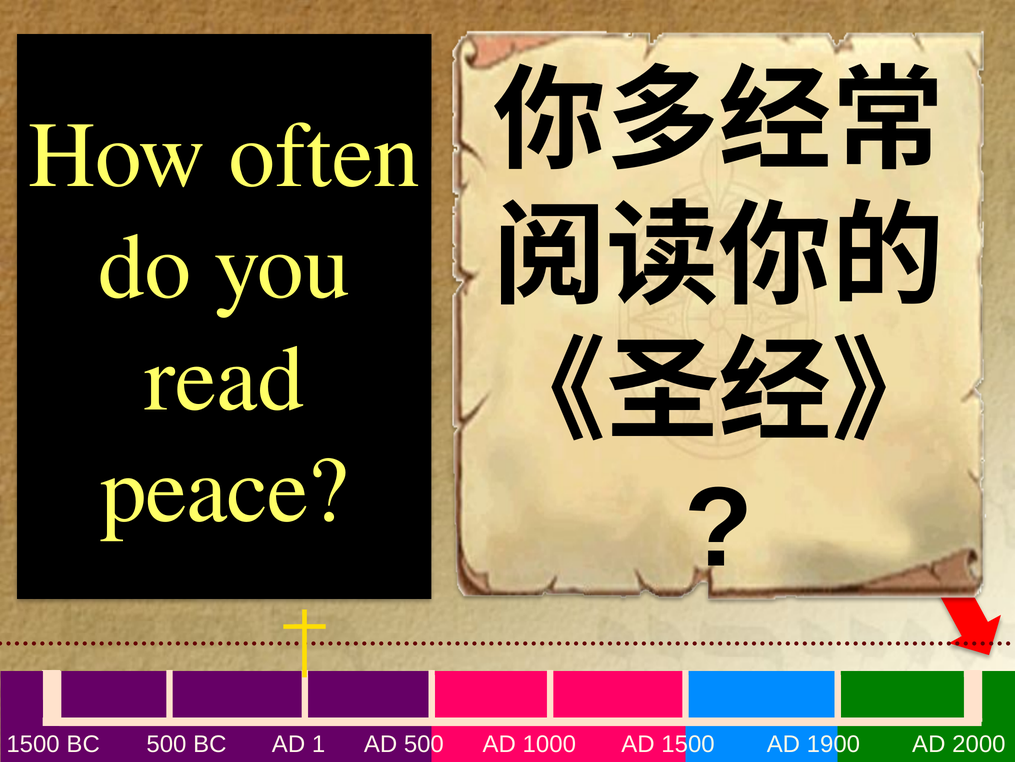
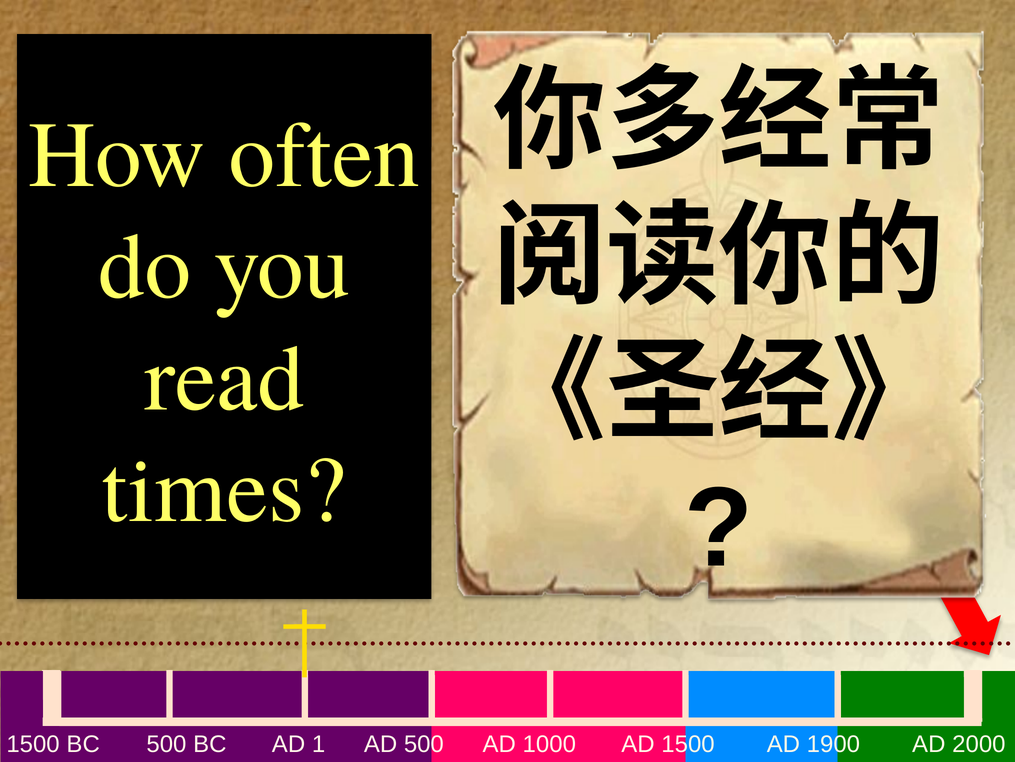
peace: peace -> times (224, 490)
